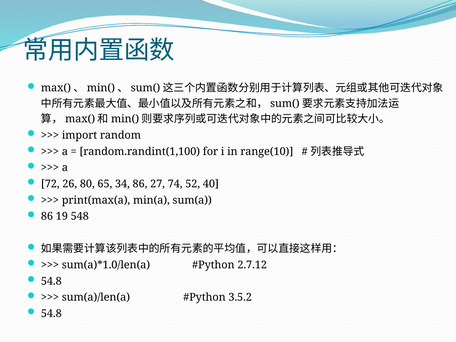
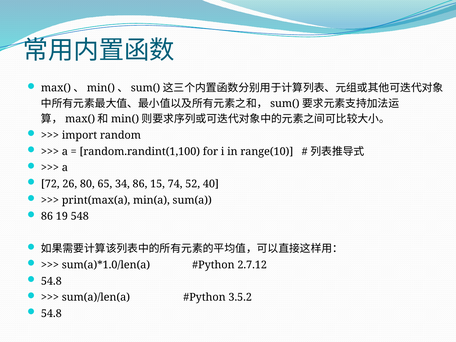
27: 27 -> 15 (158, 184)
